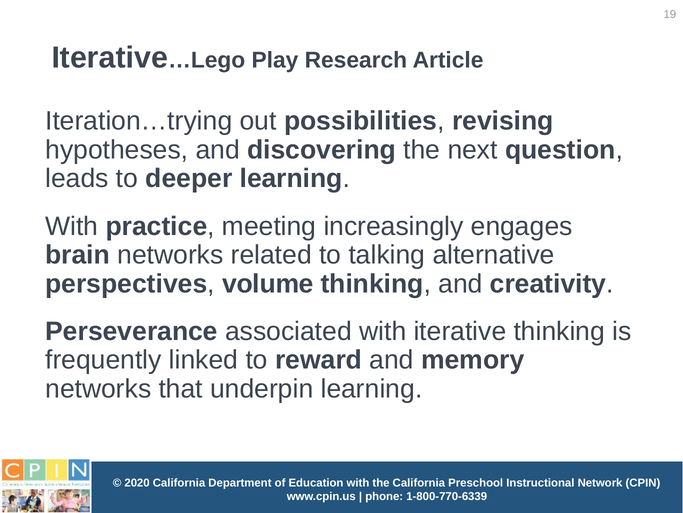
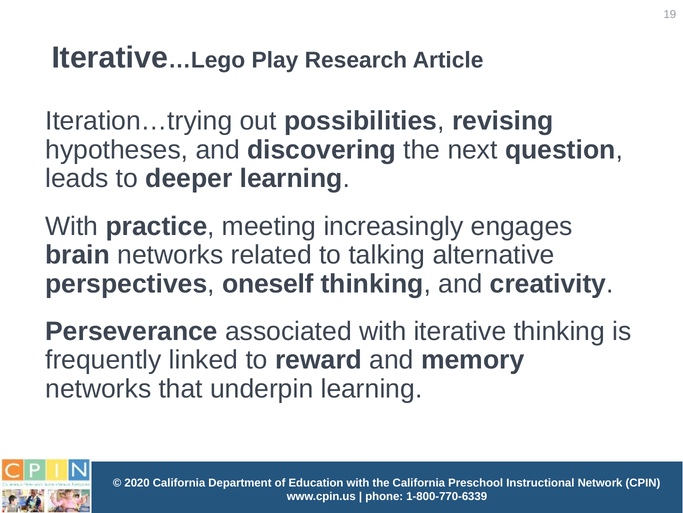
volume: volume -> oneself (268, 283)
